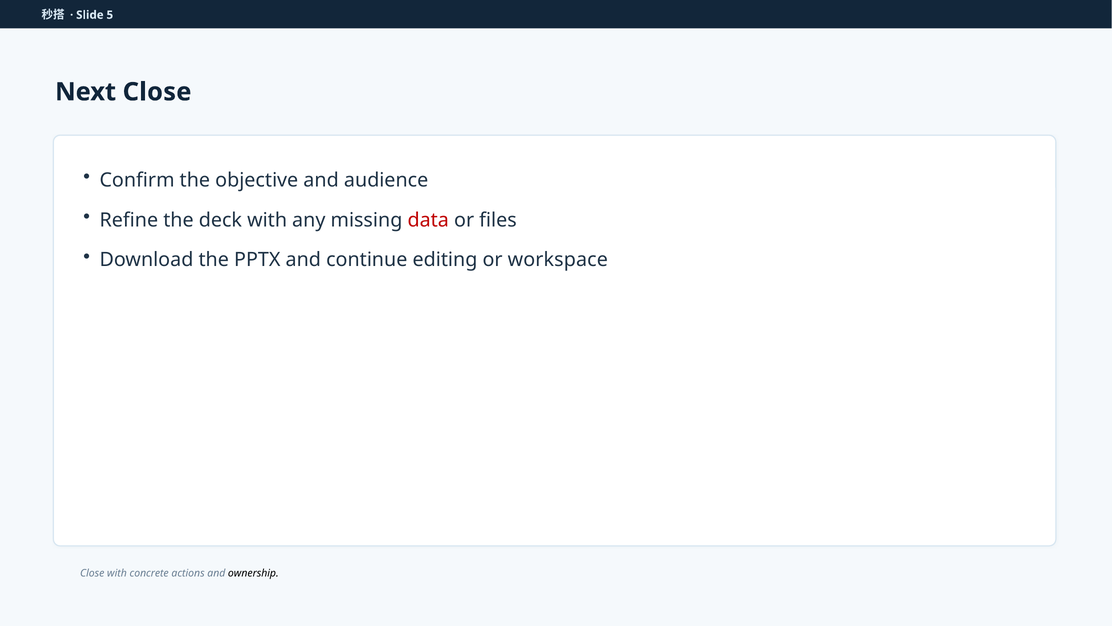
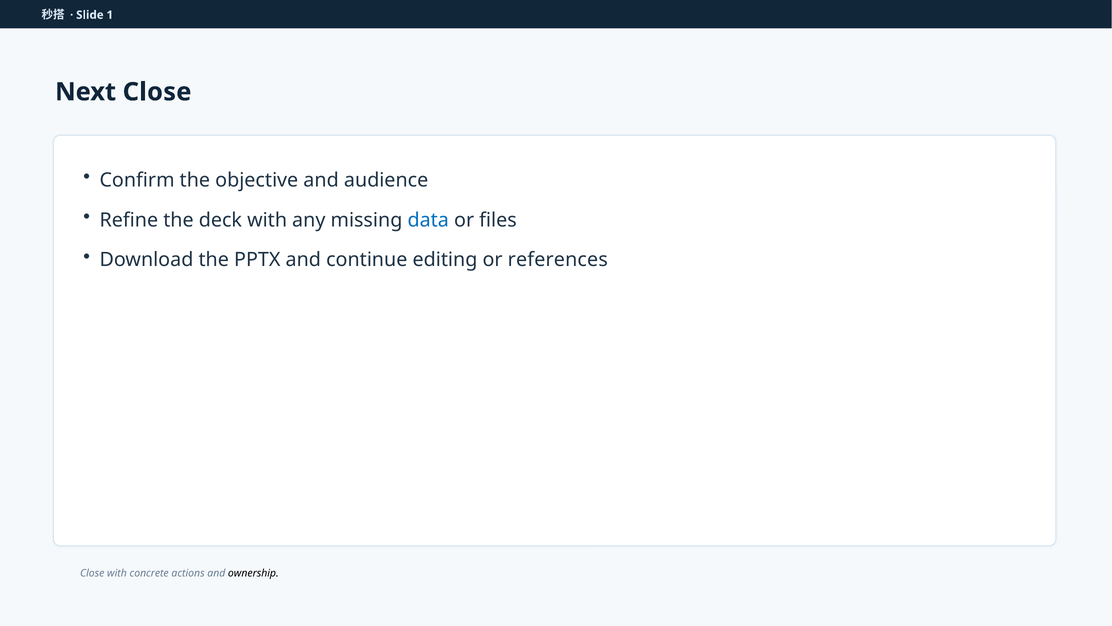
5: 5 -> 1 (110, 15)
data colour: red -> blue (428, 220)
workspace: workspace -> references (558, 260)
